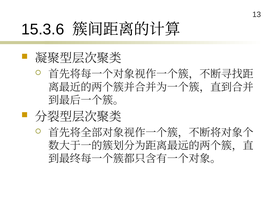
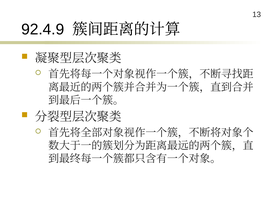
15.3.6: 15.3.6 -> 92.4.9 (43, 29)
